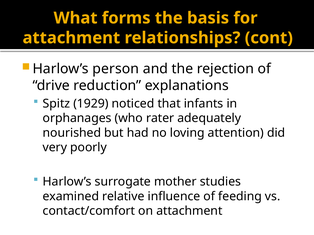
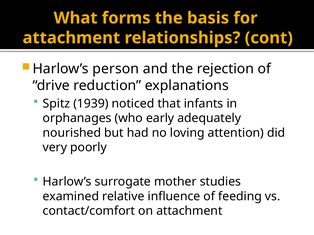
1929: 1929 -> 1939 (91, 104)
rater: rater -> early (160, 118)
